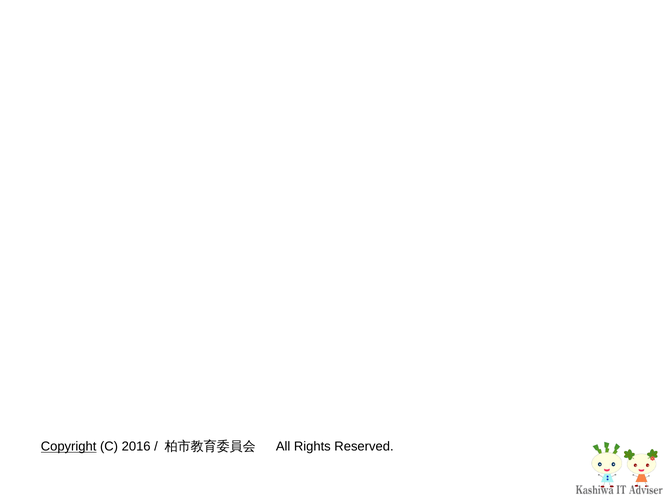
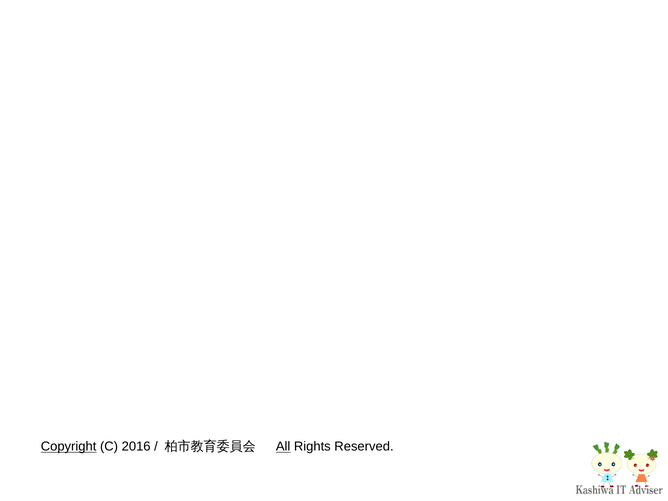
All underline: none -> present (283, 447)
